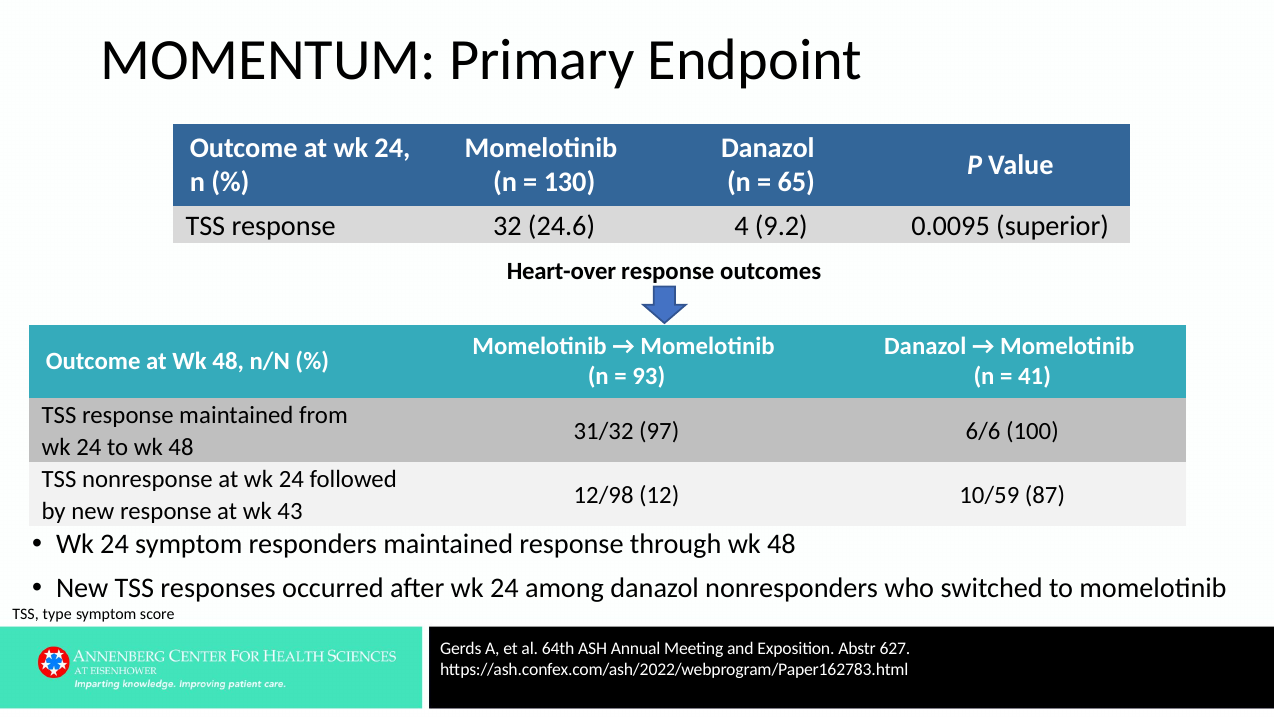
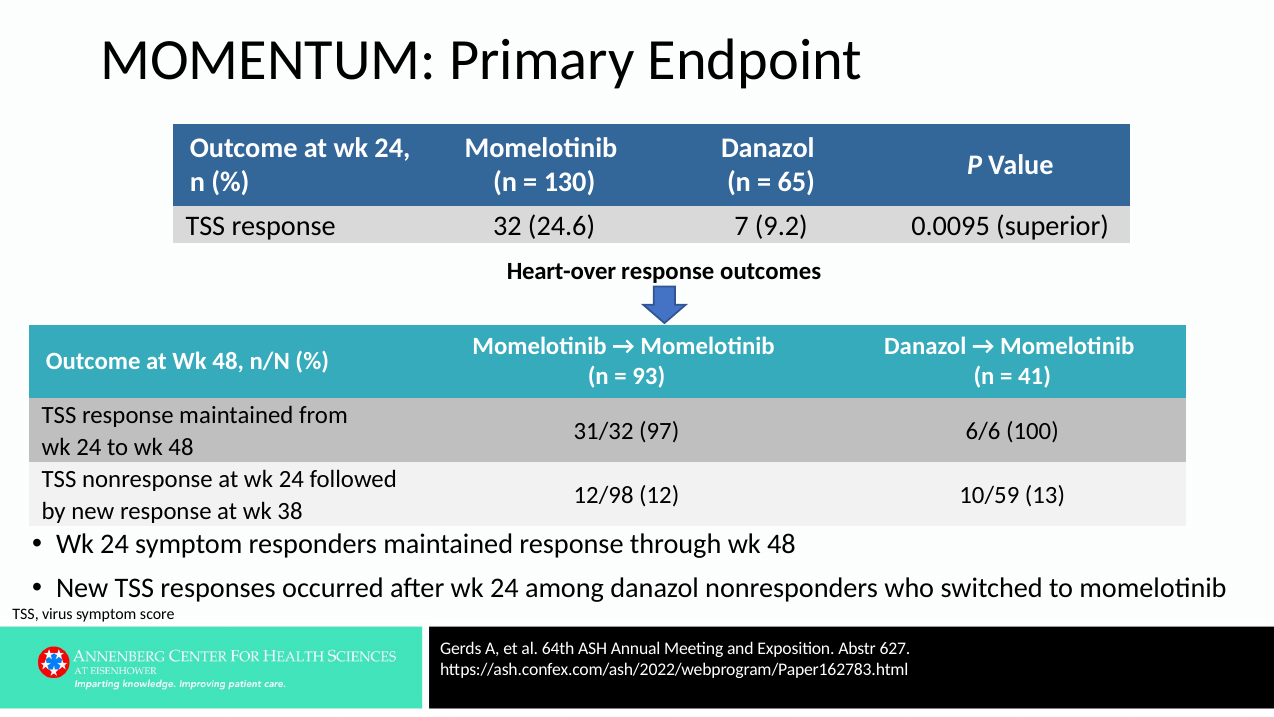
4: 4 -> 7 (742, 226)
87: 87 -> 13 (1045, 495)
43: 43 -> 38 (290, 511)
type: type -> virus (57, 614)
